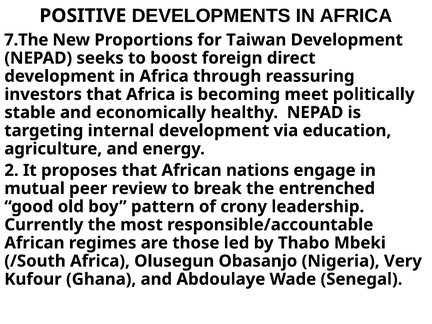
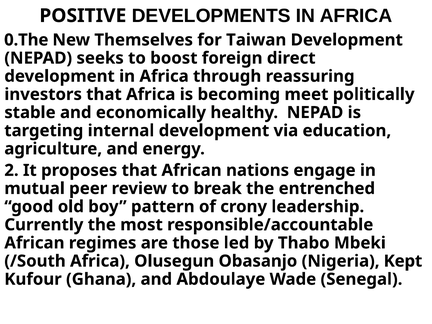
7.The: 7.The -> 0.The (26, 40)
Proportions: Proportions -> Themselves (144, 40)
Very: Very -> Kept (403, 261)
